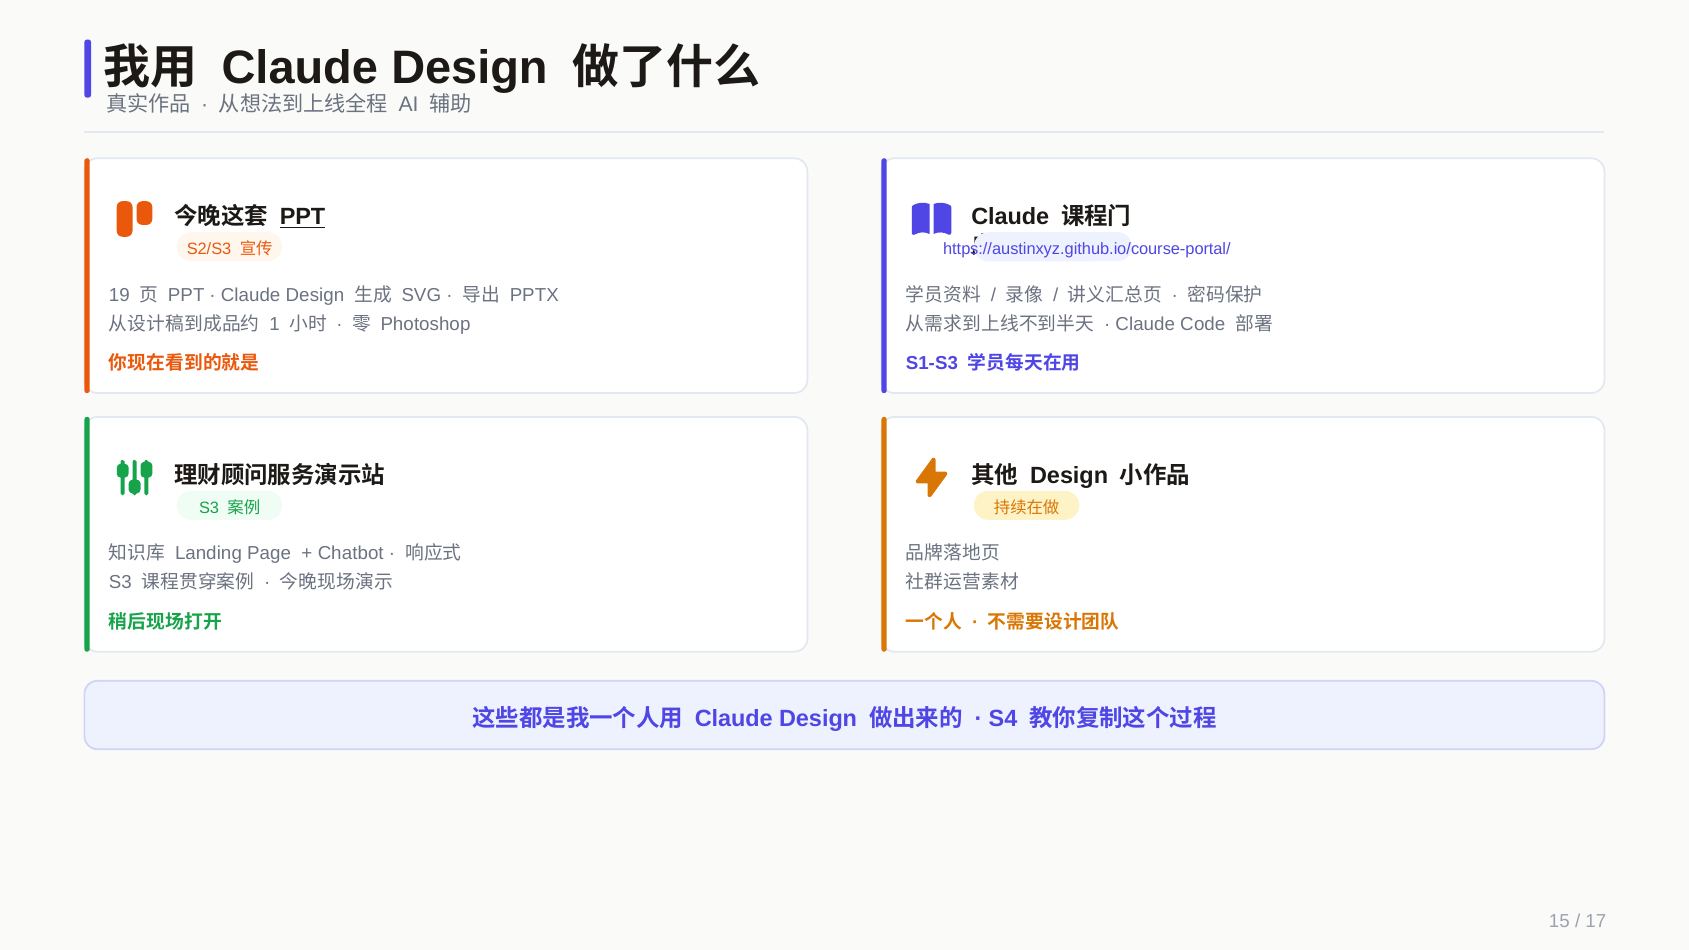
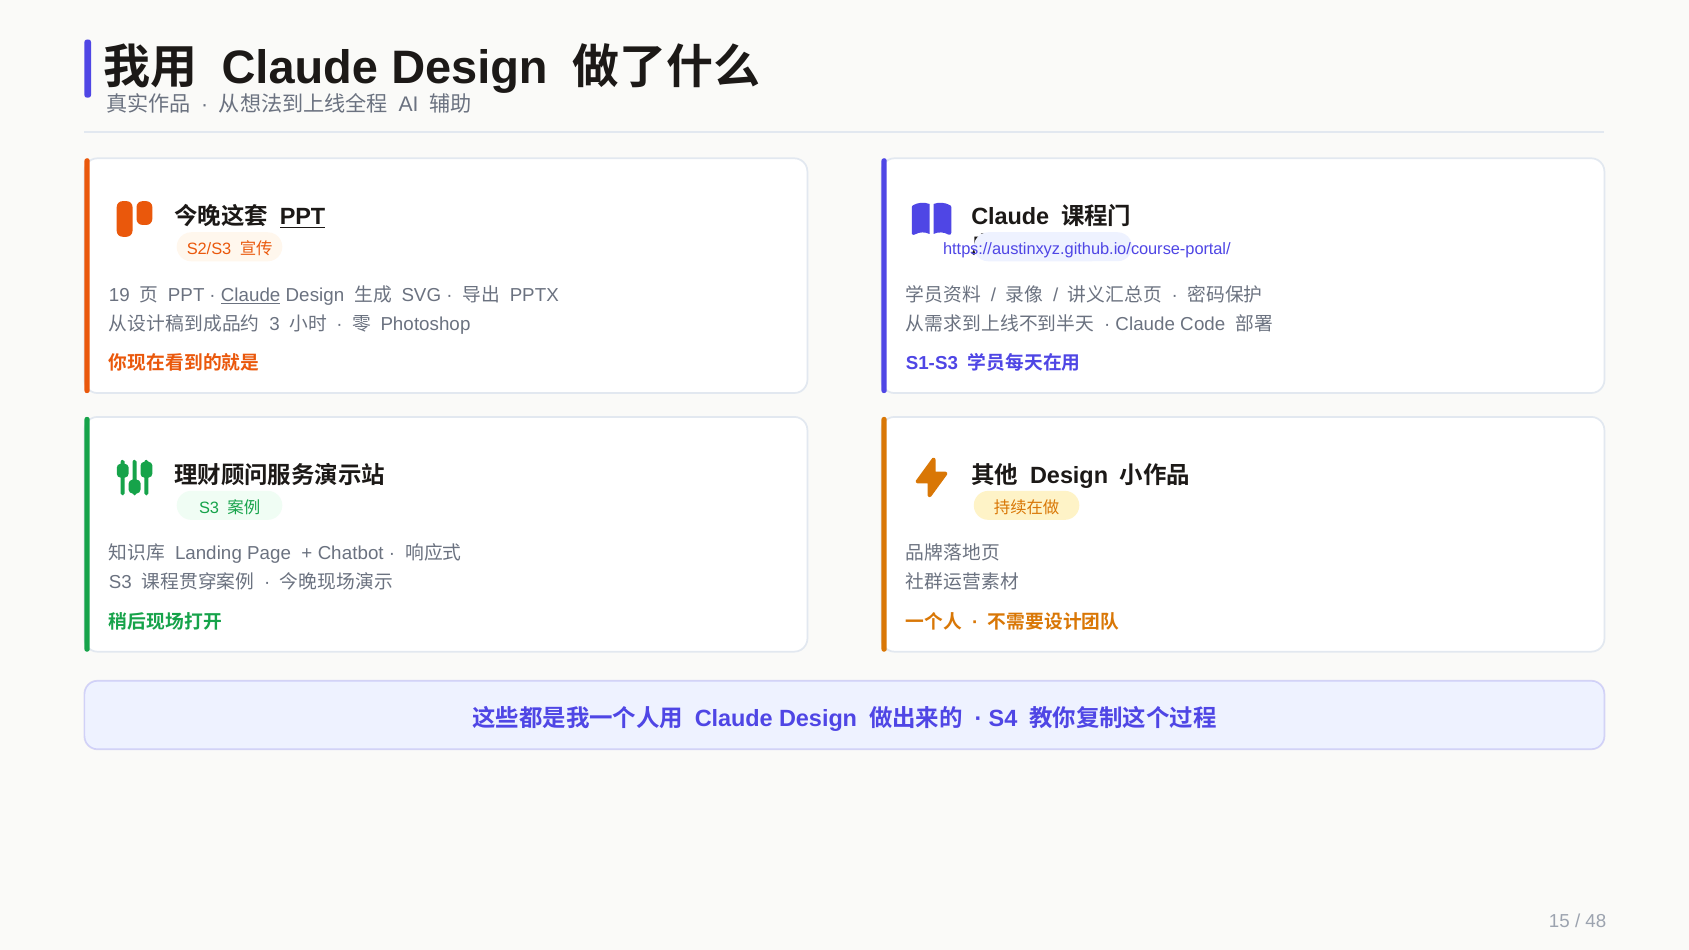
Claude underline: none -> present (251, 295)
1: 1 -> 3 (275, 324)
17: 17 -> 48 (1596, 922)
